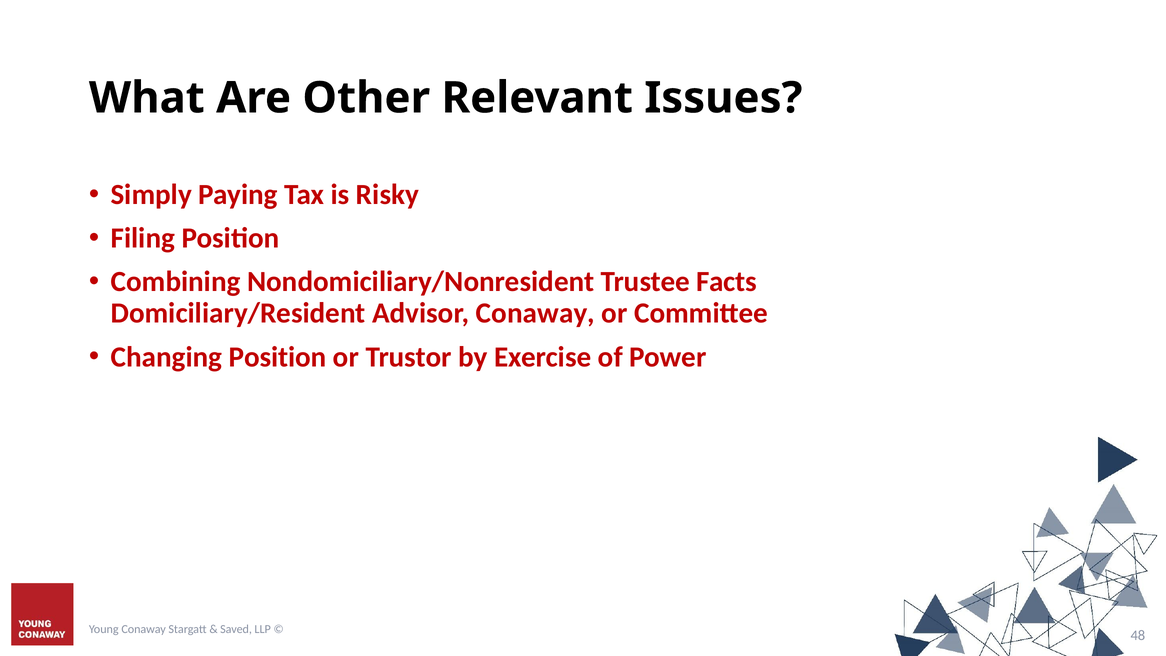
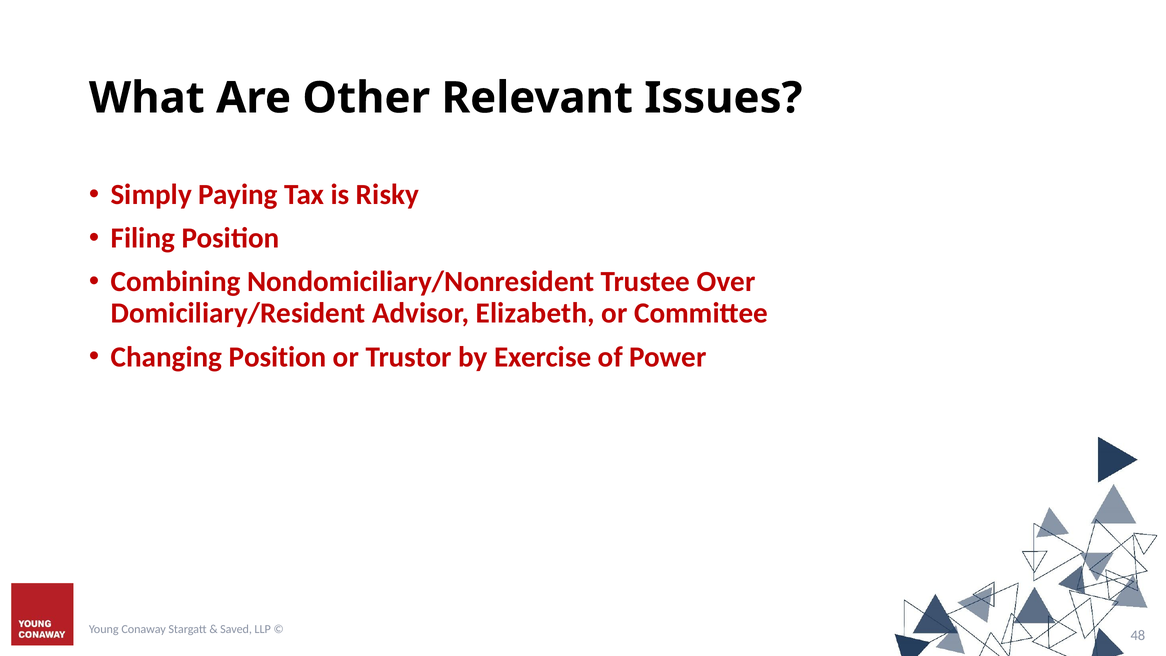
Facts: Facts -> Over (726, 282)
Advisor Conaway: Conaway -> Elizabeth (535, 313)
